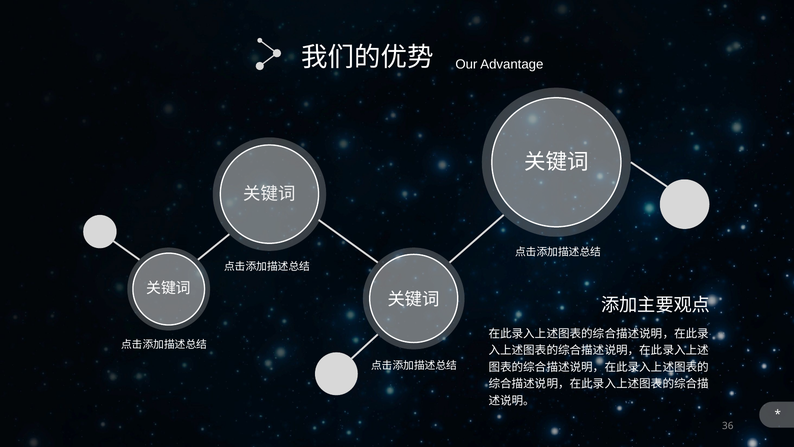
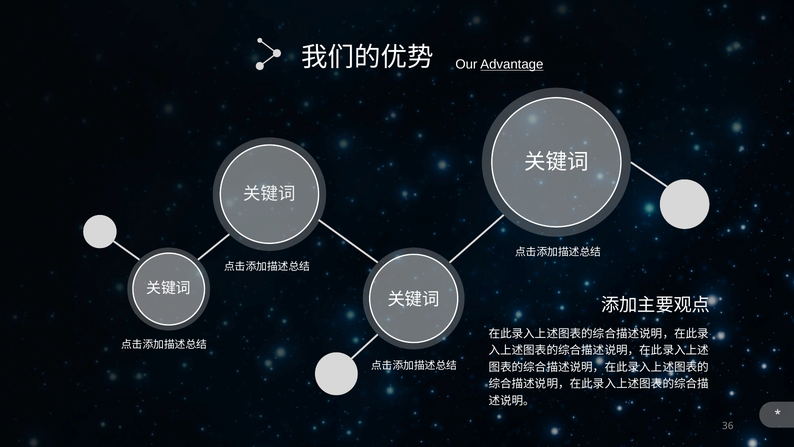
Advantage underline: none -> present (512, 65)
